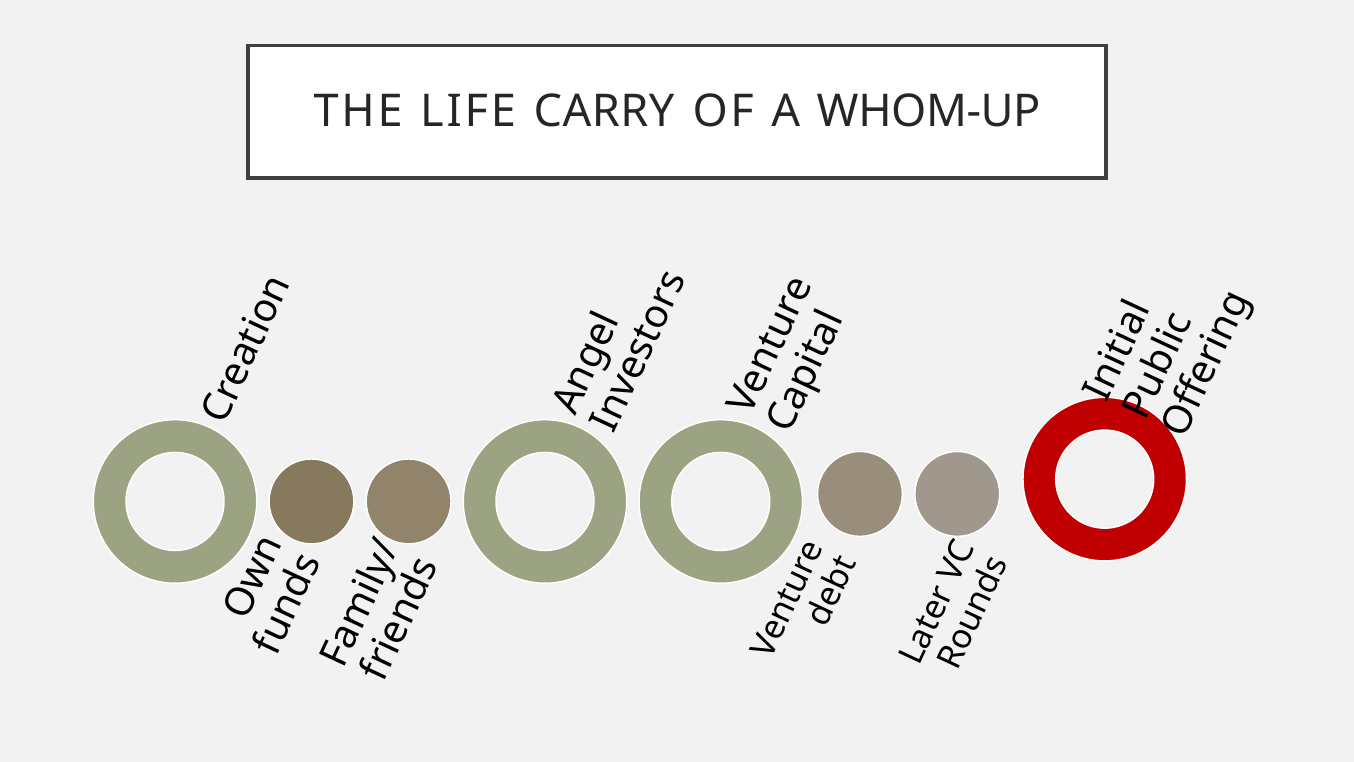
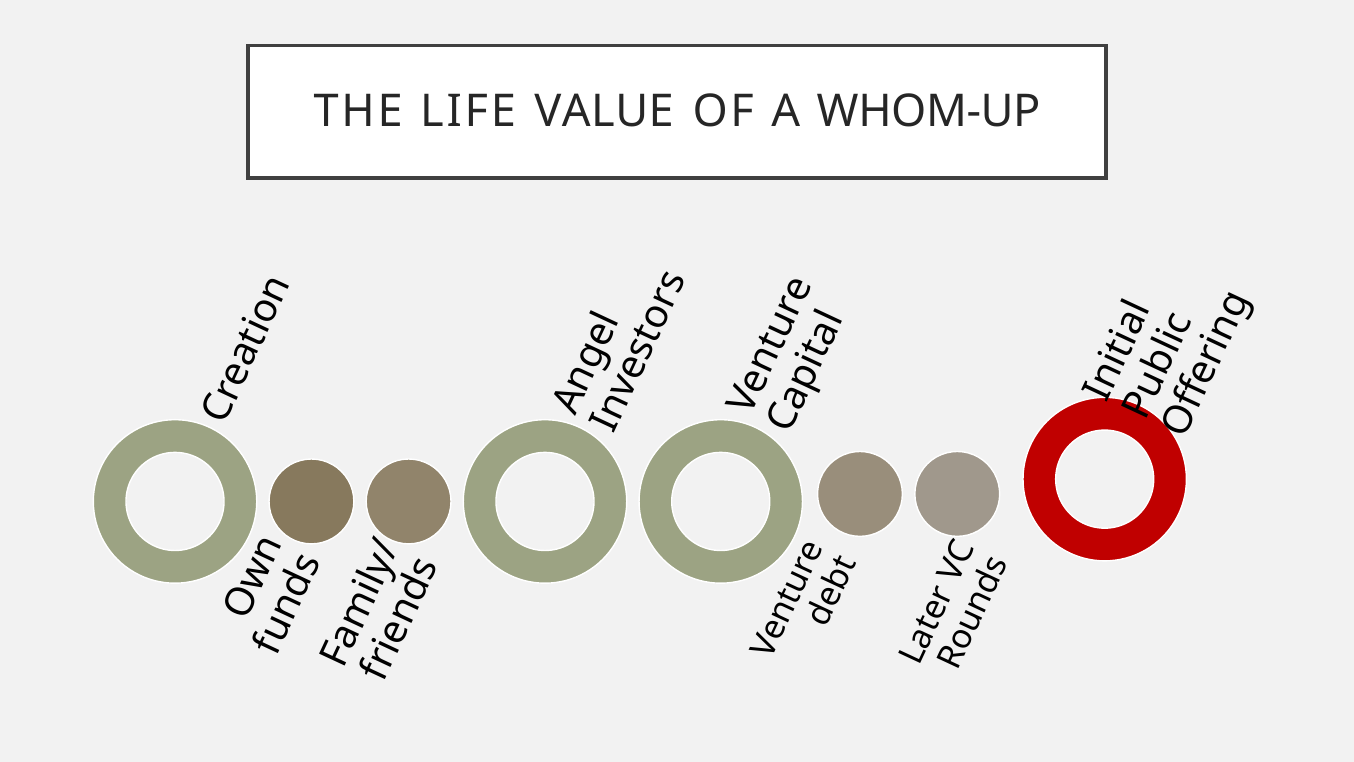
CARRY: CARRY -> VALUE (604, 111)
